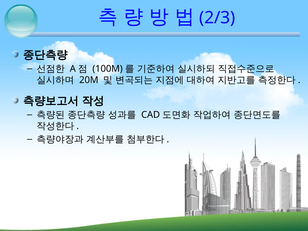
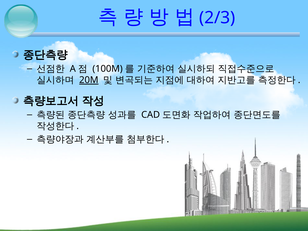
20M underline: none -> present (89, 80)
